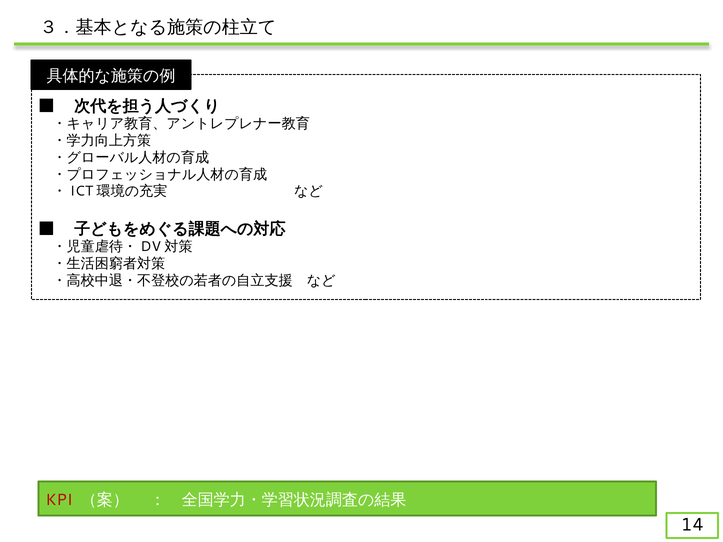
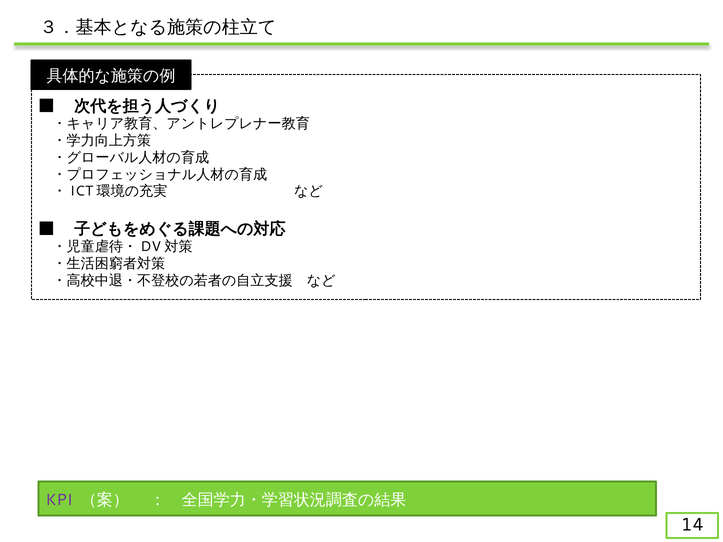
KPI colour: red -> purple (59, 500)
